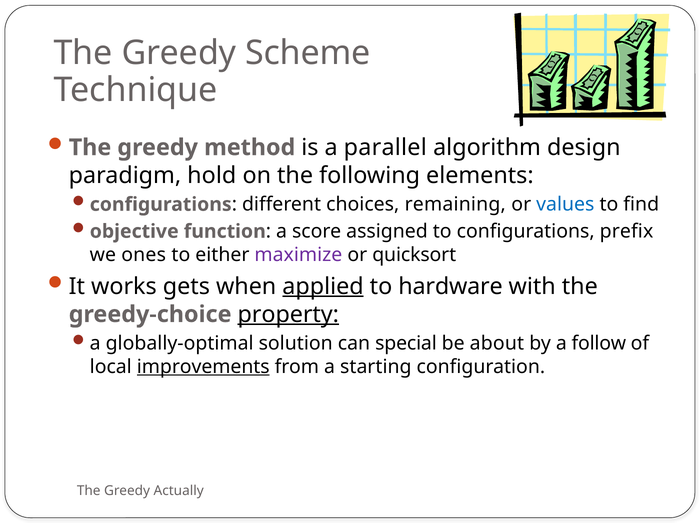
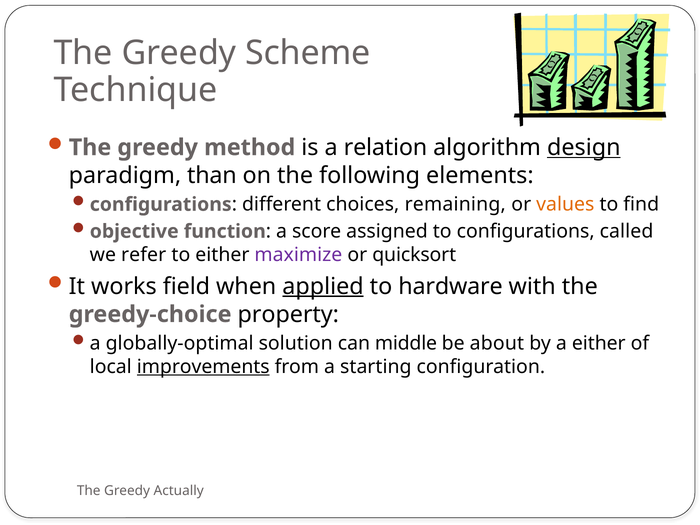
parallel: parallel -> relation (385, 147)
design underline: none -> present (584, 147)
hold: hold -> than (212, 175)
values colour: blue -> orange (565, 204)
prefix: prefix -> called (627, 231)
ones: ones -> refer (144, 255)
gets: gets -> field (186, 286)
property underline: present -> none (288, 314)
special: special -> middle (406, 343)
a follow: follow -> either (599, 343)
